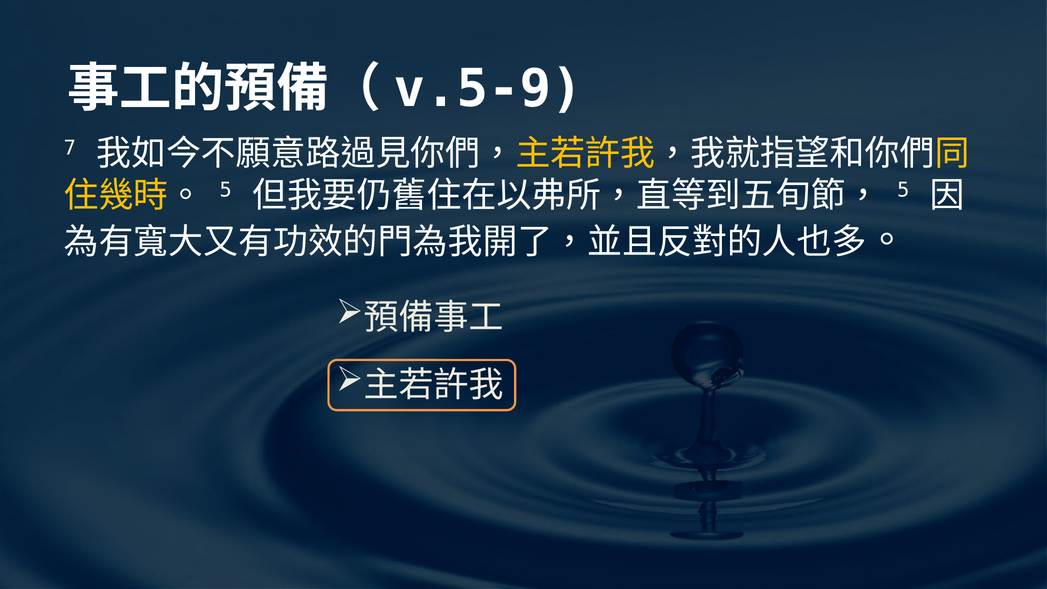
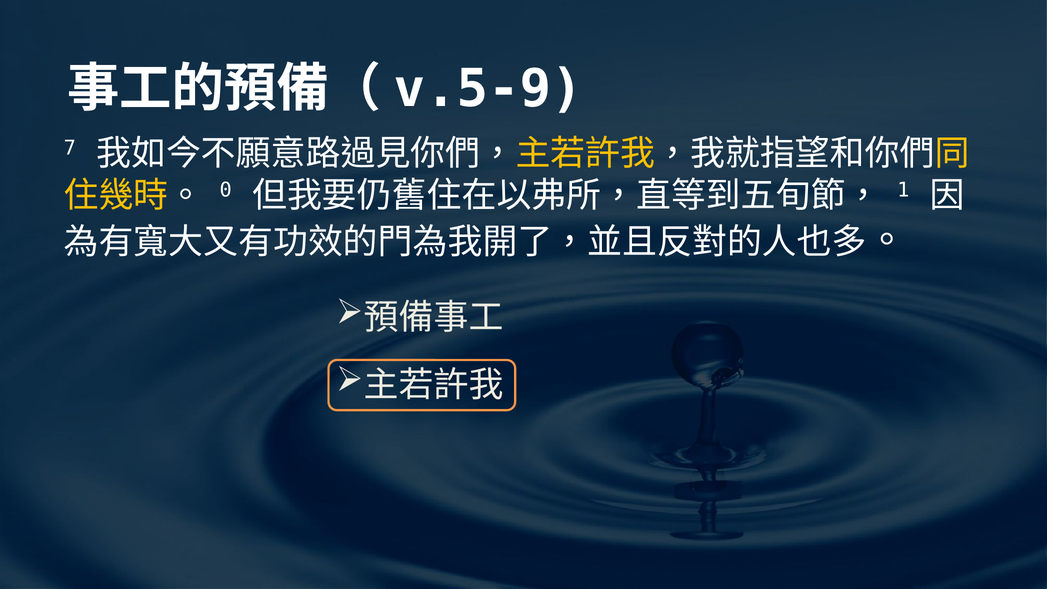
5: 5 -> 0 (226, 190)
5: 5 -> 1 (903, 190)
